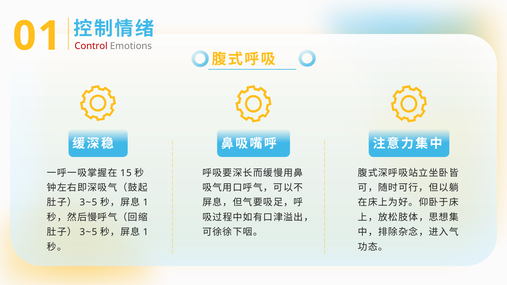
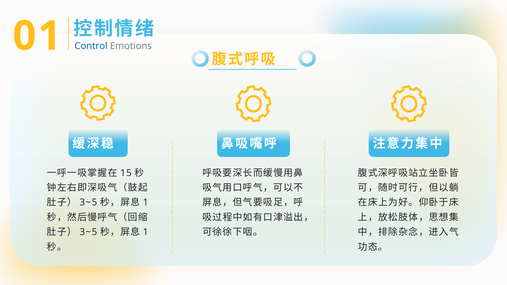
Control colour: red -> blue (91, 46)
